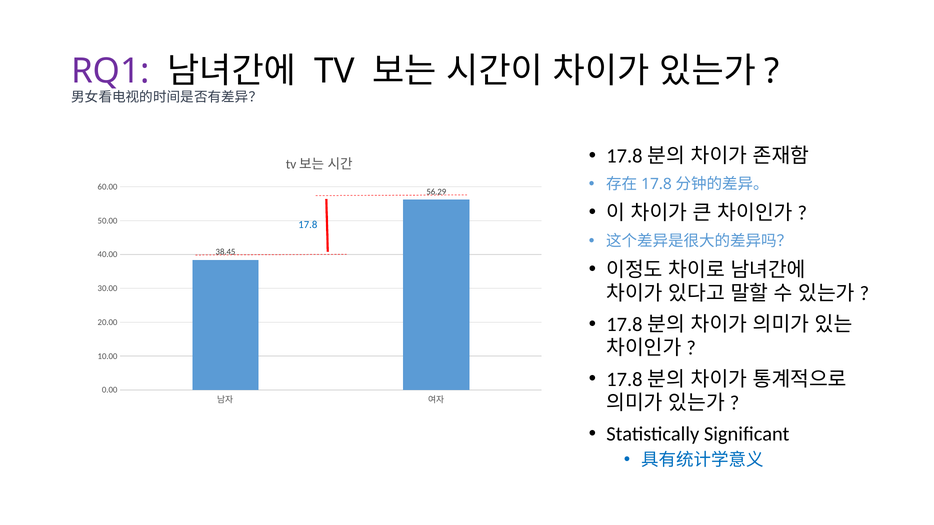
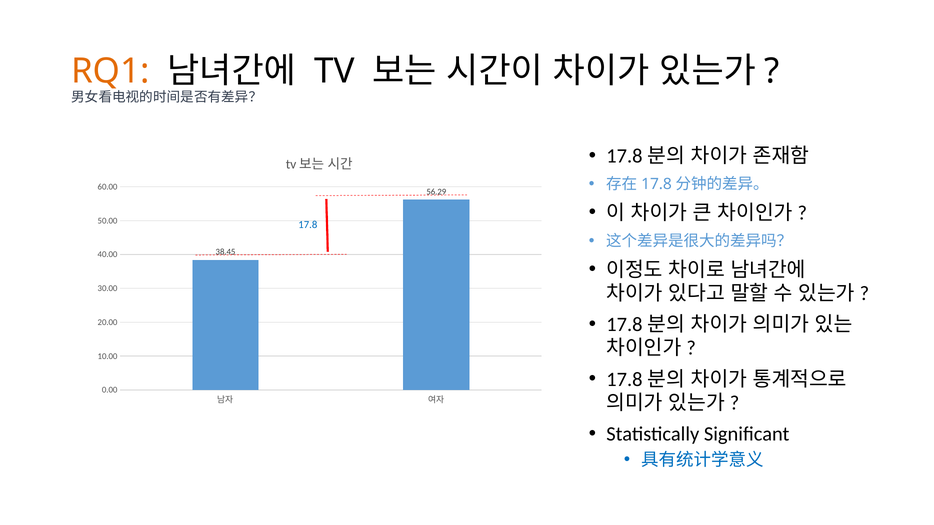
RQ1 colour: purple -> orange (110, 71)
